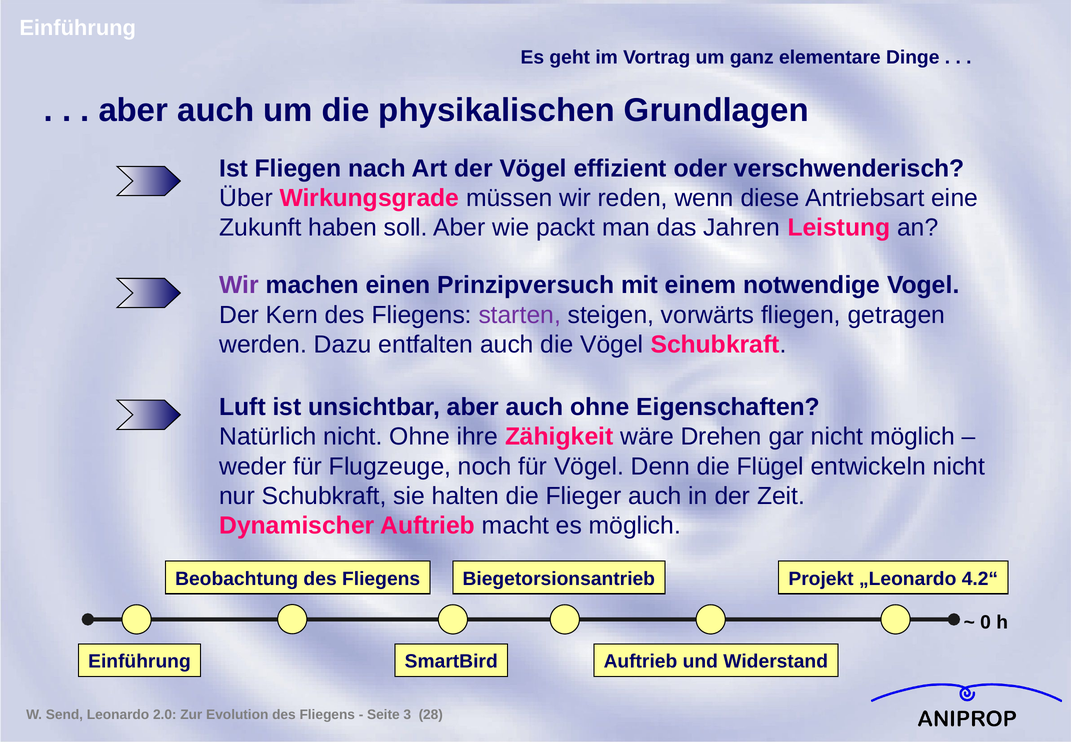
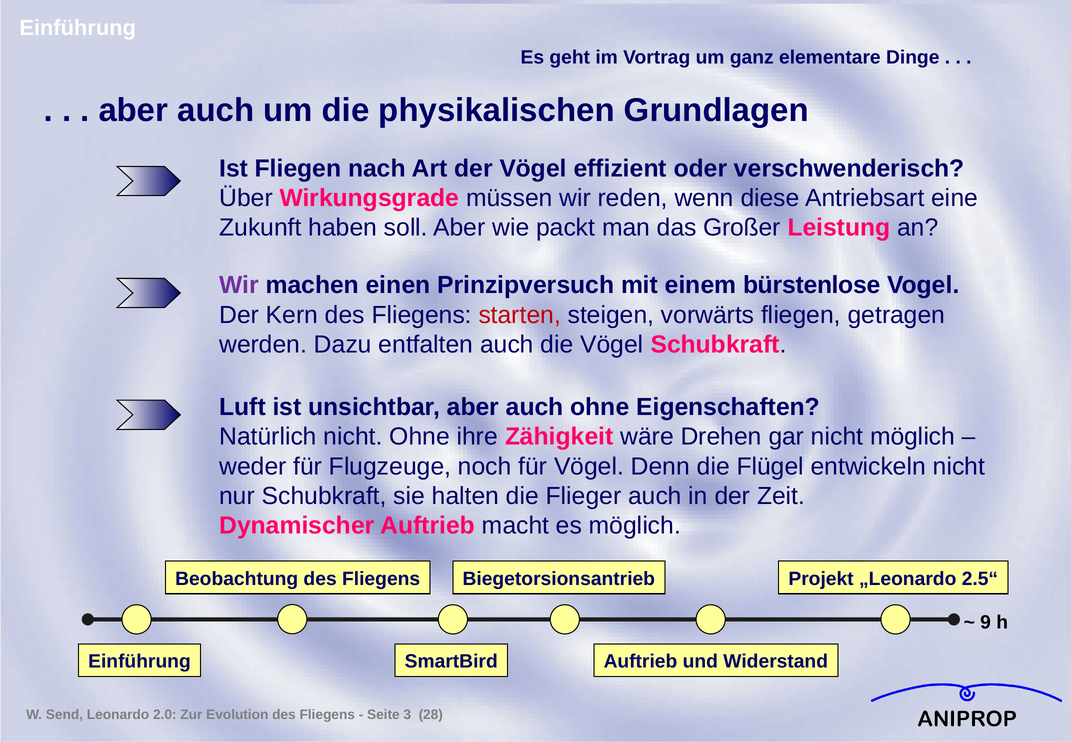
Jahren: Jahren -> Großer (742, 228)
notwendige: notwendige -> bürstenlose (812, 285)
starten colour: purple -> red (520, 315)
4.2“: 4.2“ -> 2.5“ (980, 578)
0: 0 -> 9 (985, 622)
